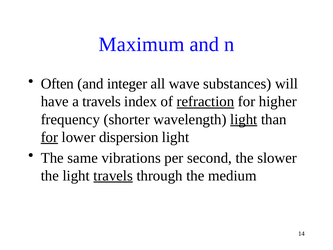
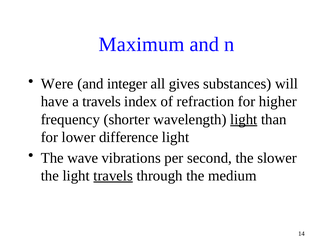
Often: Often -> Were (57, 84)
wave: wave -> gives (184, 84)
refraction underline: present -> none (206, 101)
for underline: present -> none (49, 137)
dispersion: dispersion -> difference (129, 137)
same: same -> wave (83, 158)
